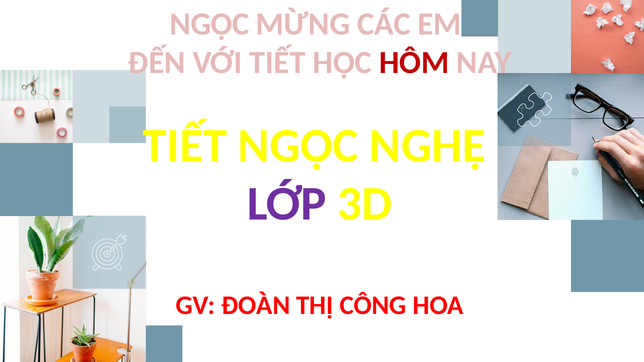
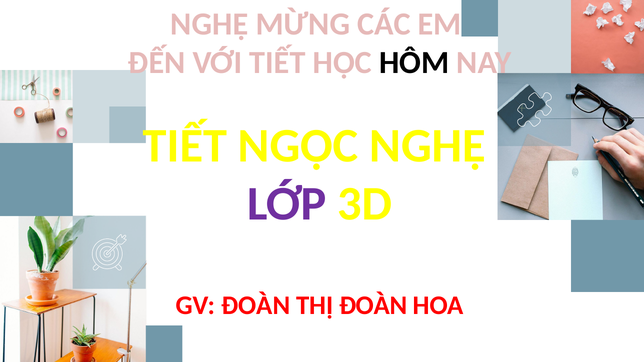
NGỌC: NGỌC -> NGHỆ (209, 24)
HÔM colour: red -> black (414, 63)
THỊ CÔNG: CÔNG -> ĐOÀN (373, 305)
